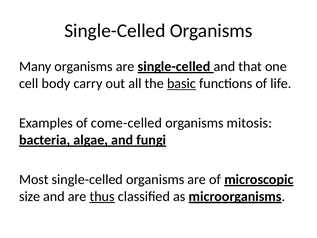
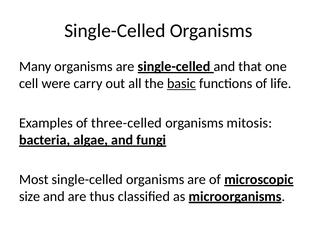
body: body -> were (56, 83)
come-celled: come-celled -> three-celled (127, 123)
thus underline: present -> none (102, 196)
